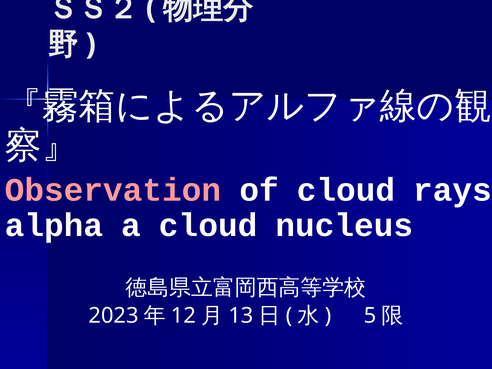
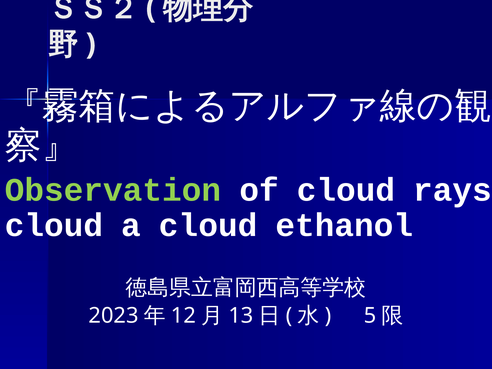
Observation colour: pink -> light green (113, 190)
alpha: alpha -> cloud (54, 225)
nucleus: nucleus -> ethanol (344, 225)
